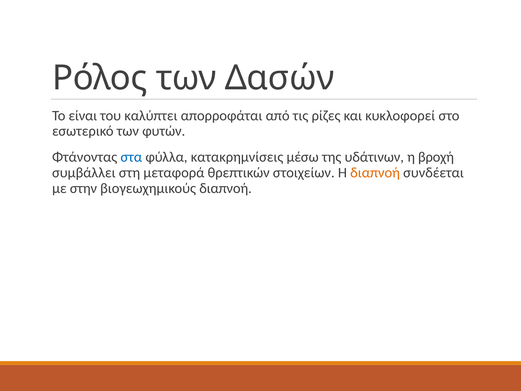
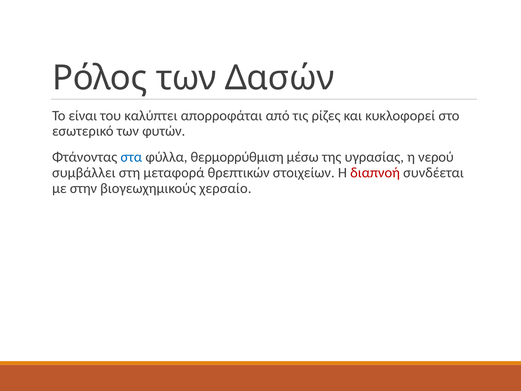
κατακρημνίσεις: κατακρημνίσεις -> θερμορρύθμιση (237, 157)
υδάτινων: υδάτινων -> υγρασίας (374, 157)
βροχή: βροχή -> νερού (436, 157)
διαπνοή colour: orange -> red (375, 173)
βιογεωχημικούς διαπνοή: διαπνοή -> χερσαίο (225, 188)
